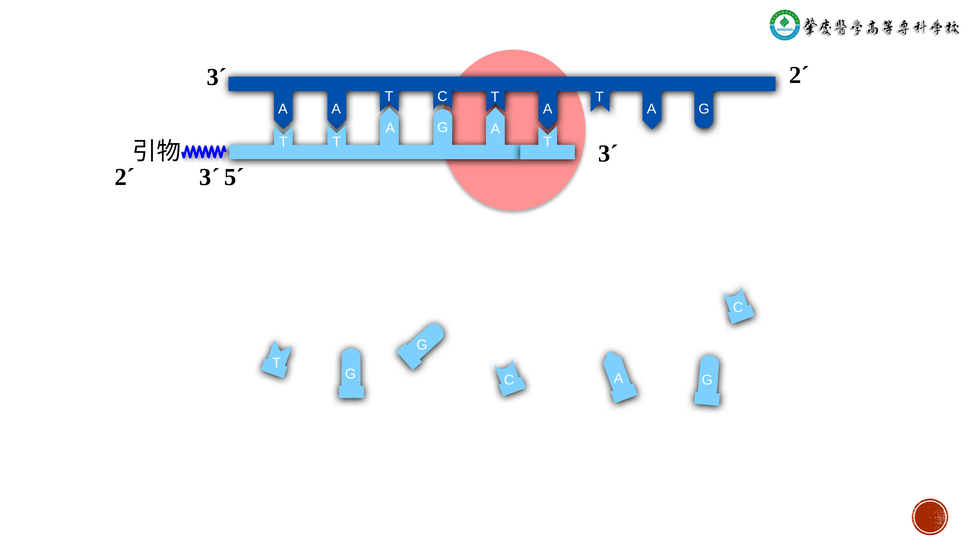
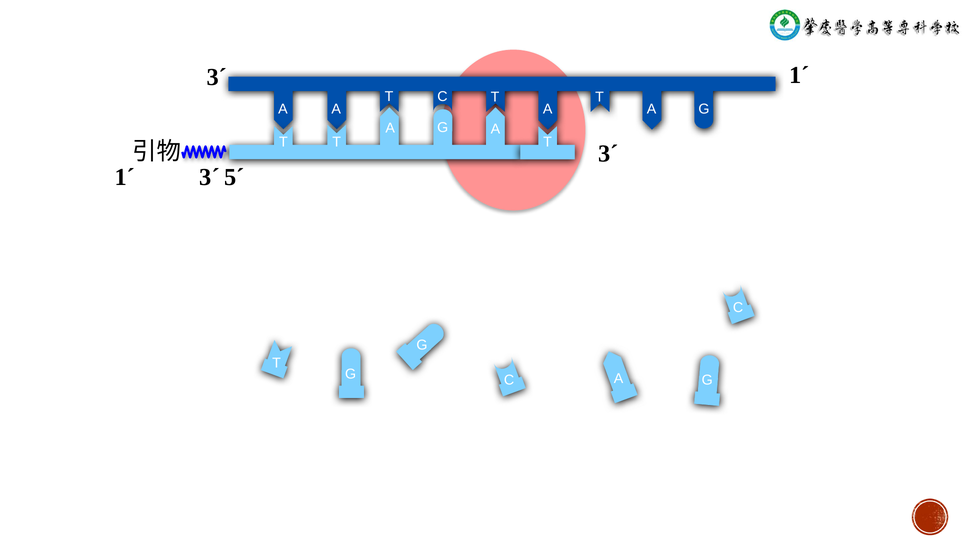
2´: 2´ -> 1´ (799, 75)
2´: 2´ -> 1´ (125, 177)
